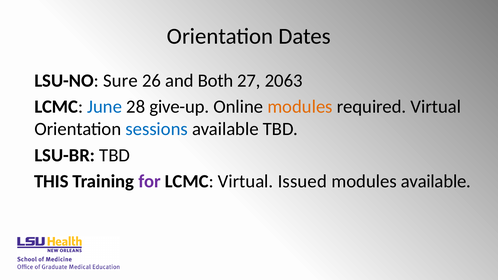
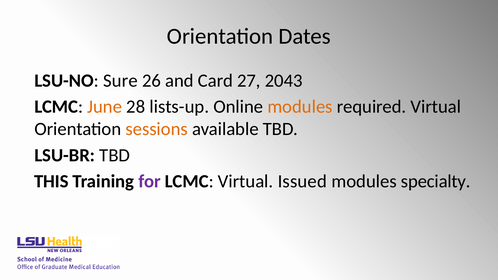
Both: Both -> Card (215, 81)
2063: 2063 -> 2043 (284, 81)
June colour: blue -> orange (105, 107)
give-up: give-up -> lists-up (179, 107)
sessions colour: blue -> orange (157, 129)
modules available: available -> specialty (436, 181)
